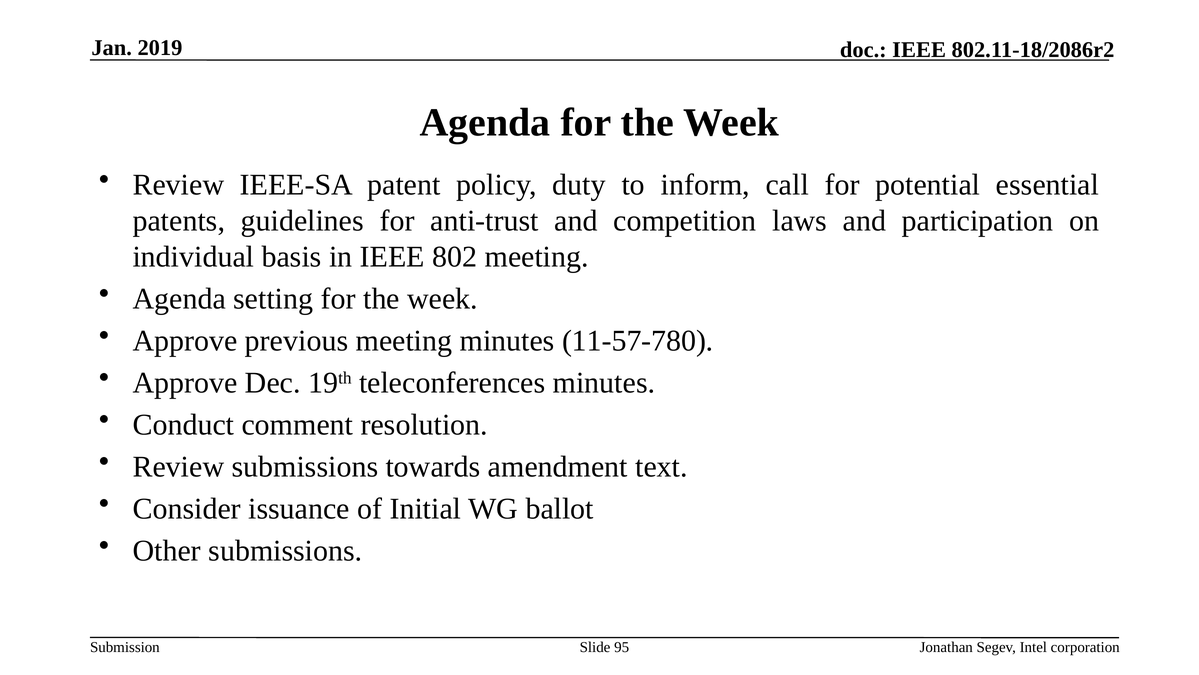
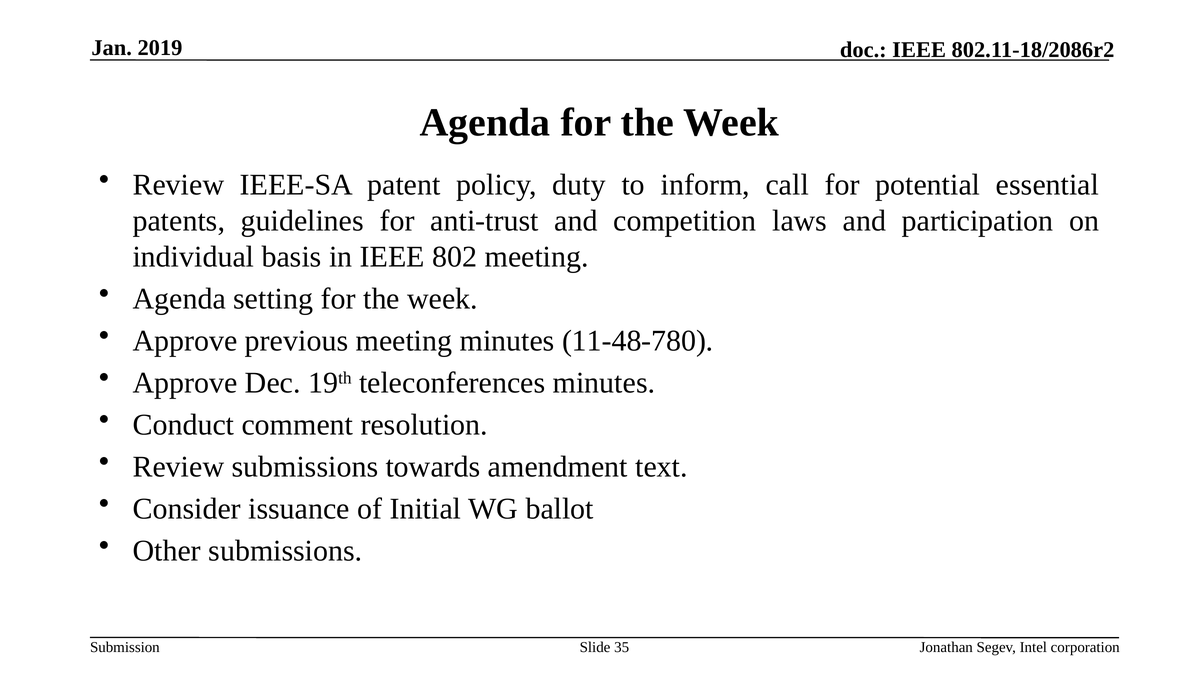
11-57-780: 11-57-780 -> 11-48-780 (638, 341)
95: 95 -> 35 (622, 647)
